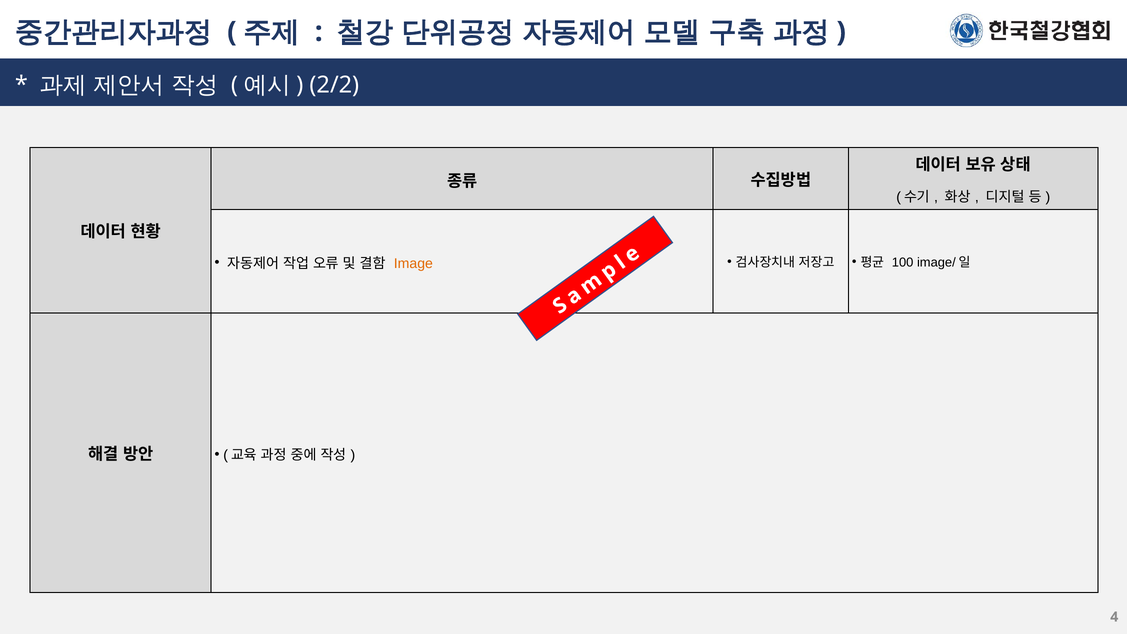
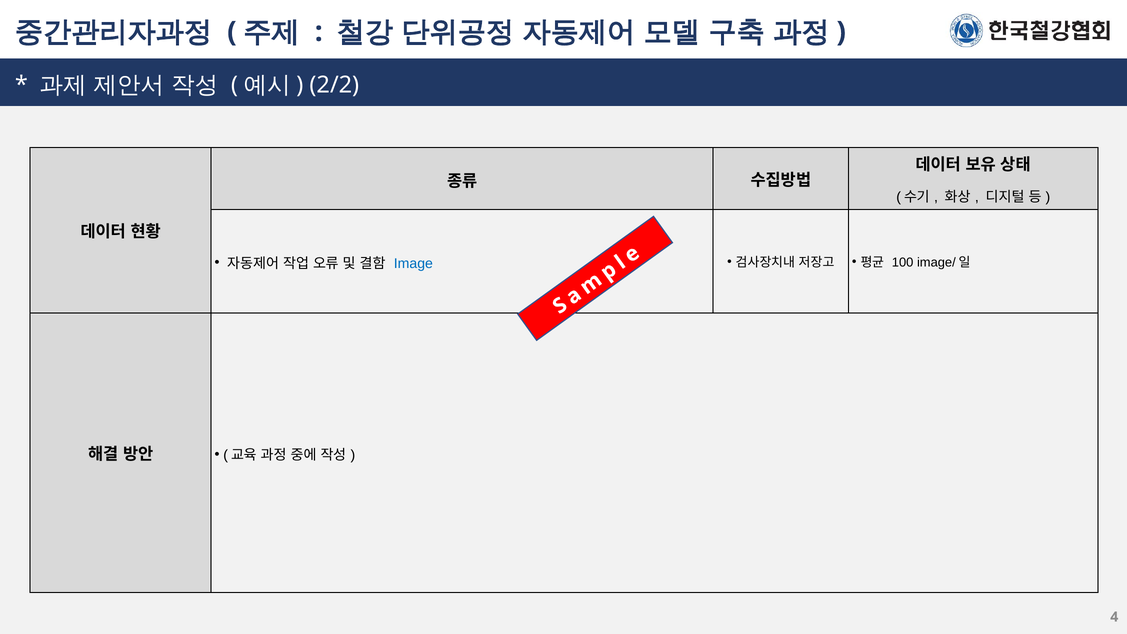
Image colour: orange -> blue (413, 264)
